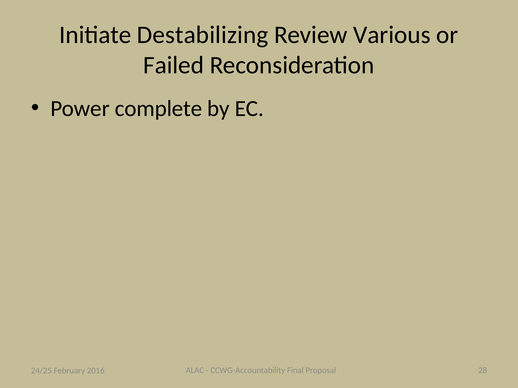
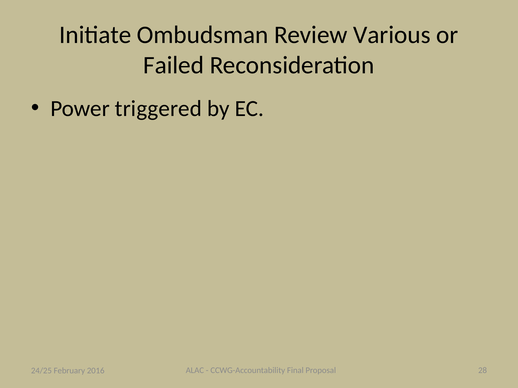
Destabilizing: Destabilizing -> Ombudsman (203, 35)
complete: complete -> triggered (158, 109)
